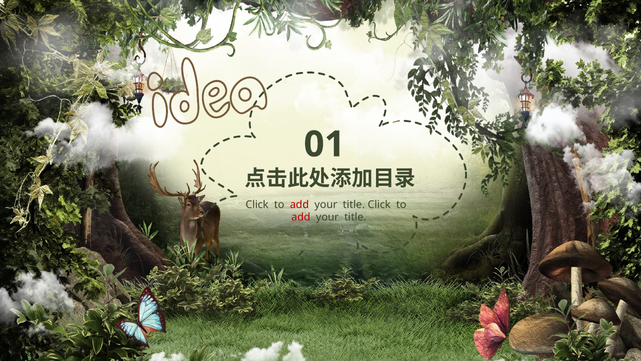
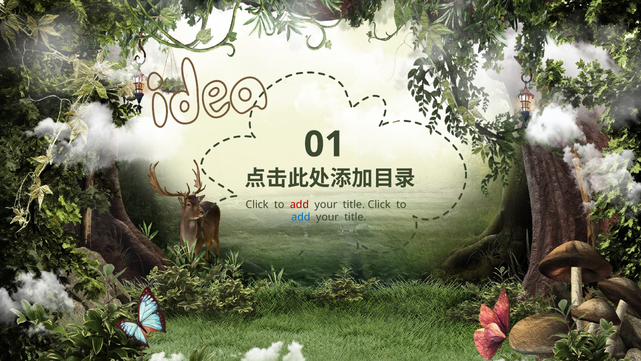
add colour: red -> blue (301, 217)
